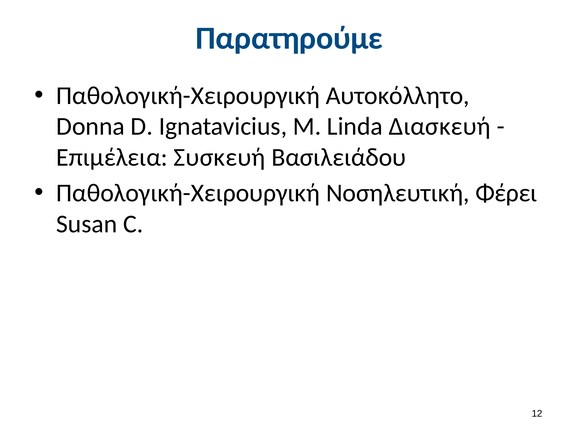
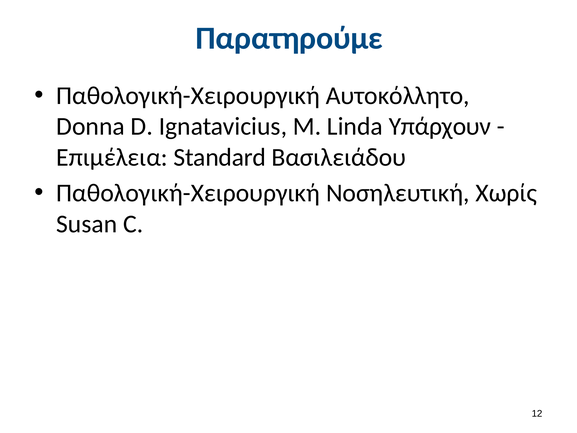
Διασκευή: Διασκευή -> Υπάρχουν (440, 126)
Συσκευή: Συσκευή -> Standard (220, 157)
Φέρει: Φέρει -> Χωρίς (506, 193)
